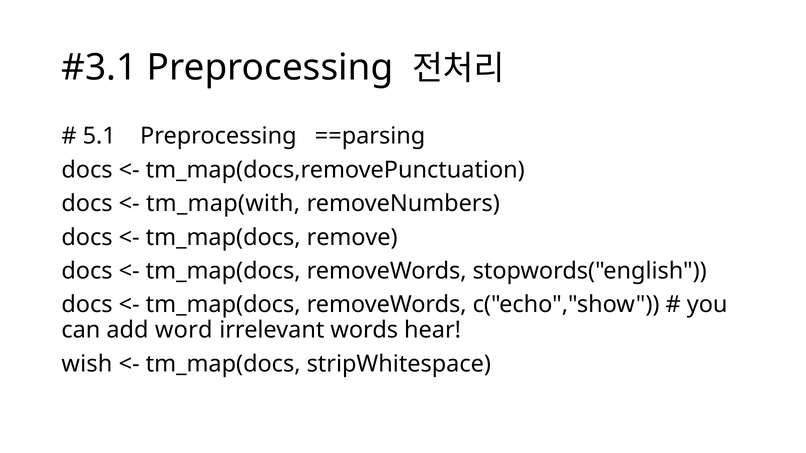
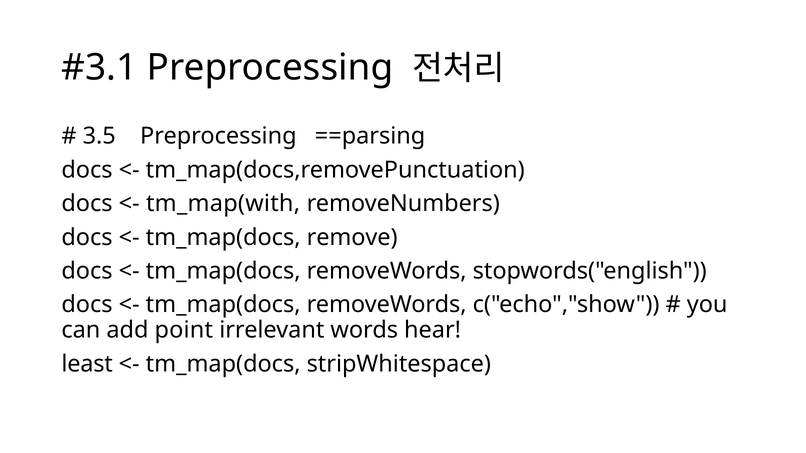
5.1: 5.1 -> 3.5 (99, 136)
word: word -> point (184, 330)
wish: wish -> least (87, 364)
